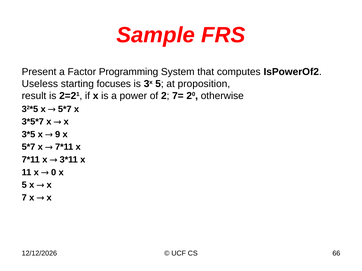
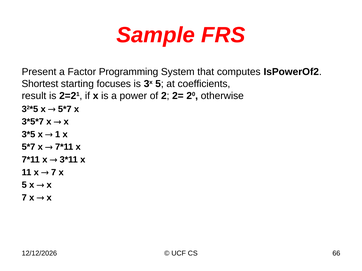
Useless: Useless -> Shortest (40, 84)
proposition: proposition -> coefficients (204, 84)
7=: 7= -> 2= (178, 96)
9: 9 -> 1 (58, 135)
0: 0 -> 7 (54, 173)
